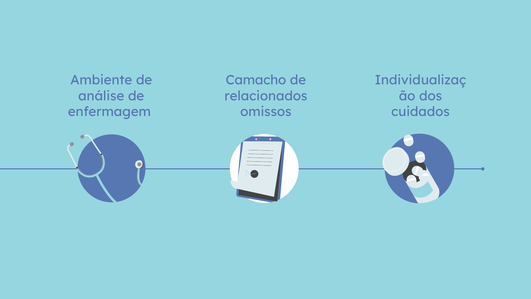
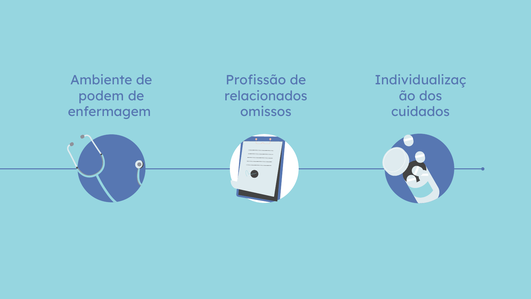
Camacho: Camacho -> Profissão (256, 80)
análise: análise -> podem (101, 96)
